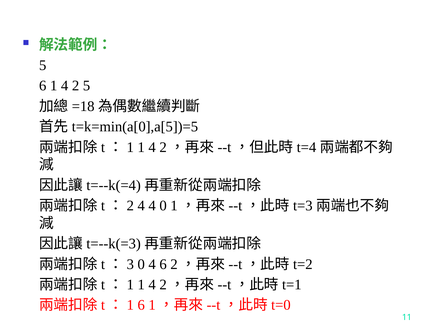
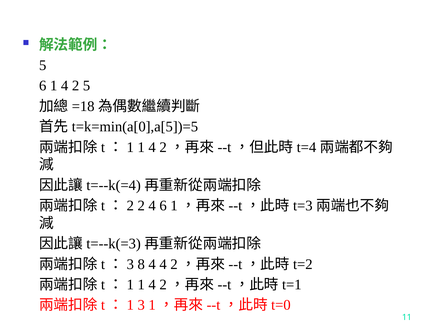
4: 4 -> 2 (141, 205)
4 0: 0 -> 6 (163, 205)
0: 0 -> 8 (141, 264)
4 6: 6 -> 4 (163, 264)
6: 6 -> 3 (141, 305)
